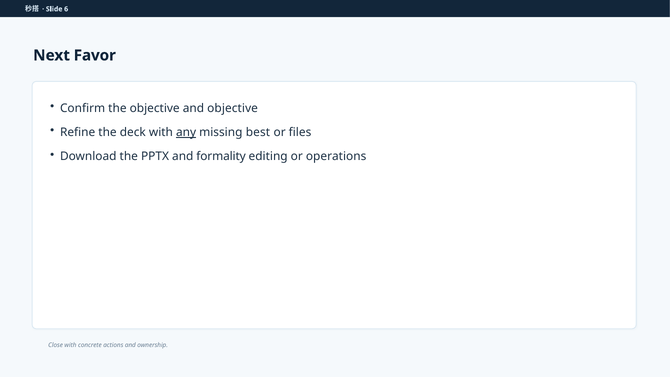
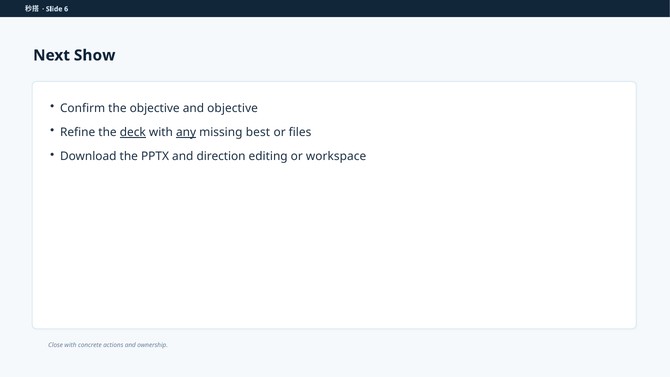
Favor: Favor -> Show (95, 55)
deck underline: none -> present (133, 132)
formality: formality -> direction (221, 156)
operations: operations -> workspace (336, 156)
